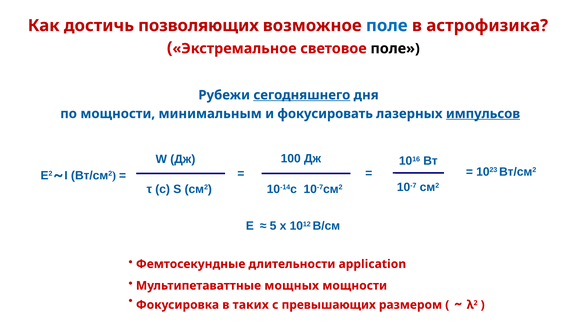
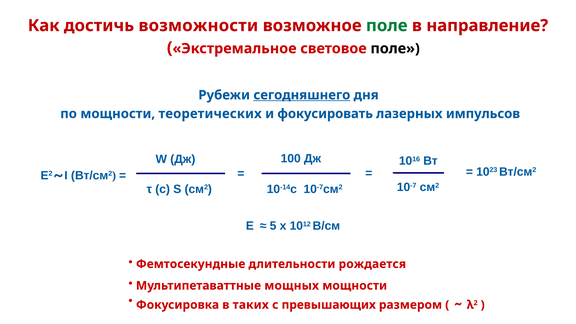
позволяющих: позволяющих -> возможности (198, 26)
поле colour: blue -> green (387, 26)
астрофизика: астрофизика -> направление (487, 26)
минимальным: минимальным -> теоретических (210, 114)
импульсов underline: present -> none (483, 114)
application: application -> рождается (372, 264)
